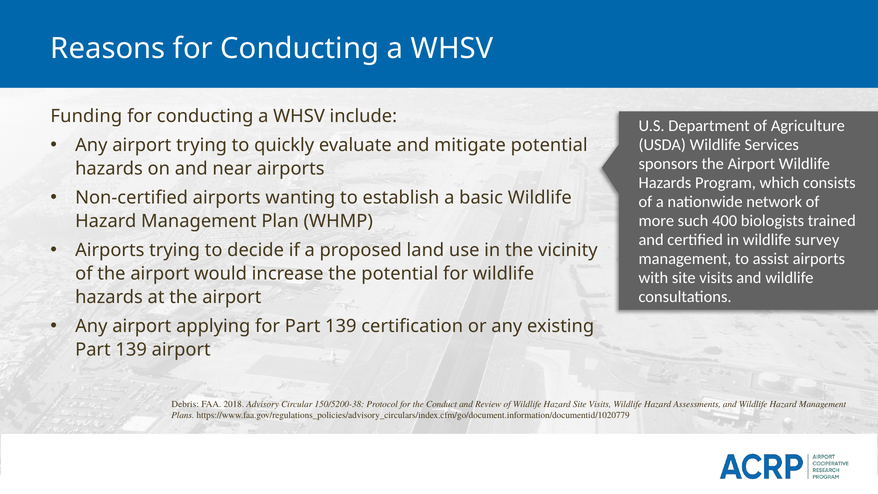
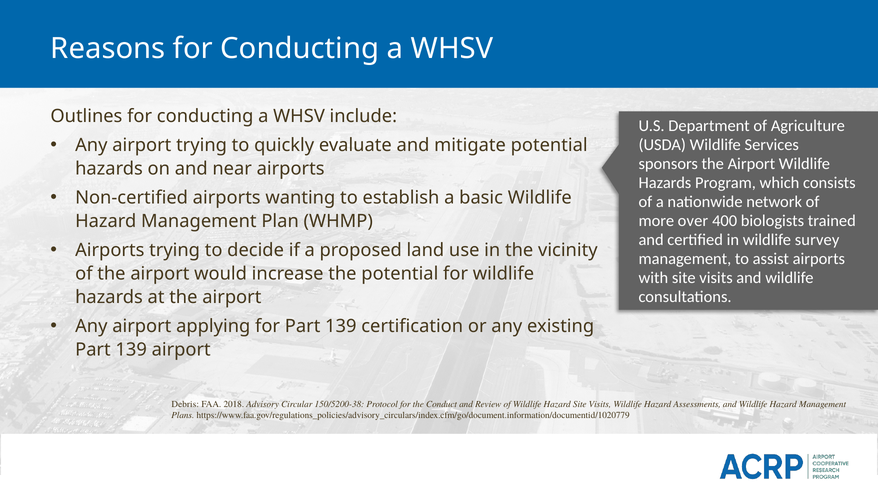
Funding: Funding -> Outlines (86, 116)
such: such -> over (693, 221)
